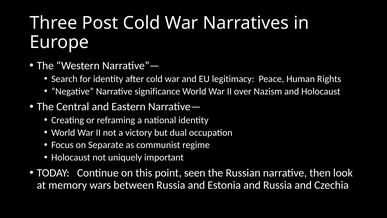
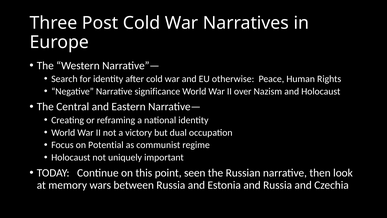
legitimacy: legitimacy -> otherwise (233, 79)
Separate: Separate -> Potential (106, 145)
